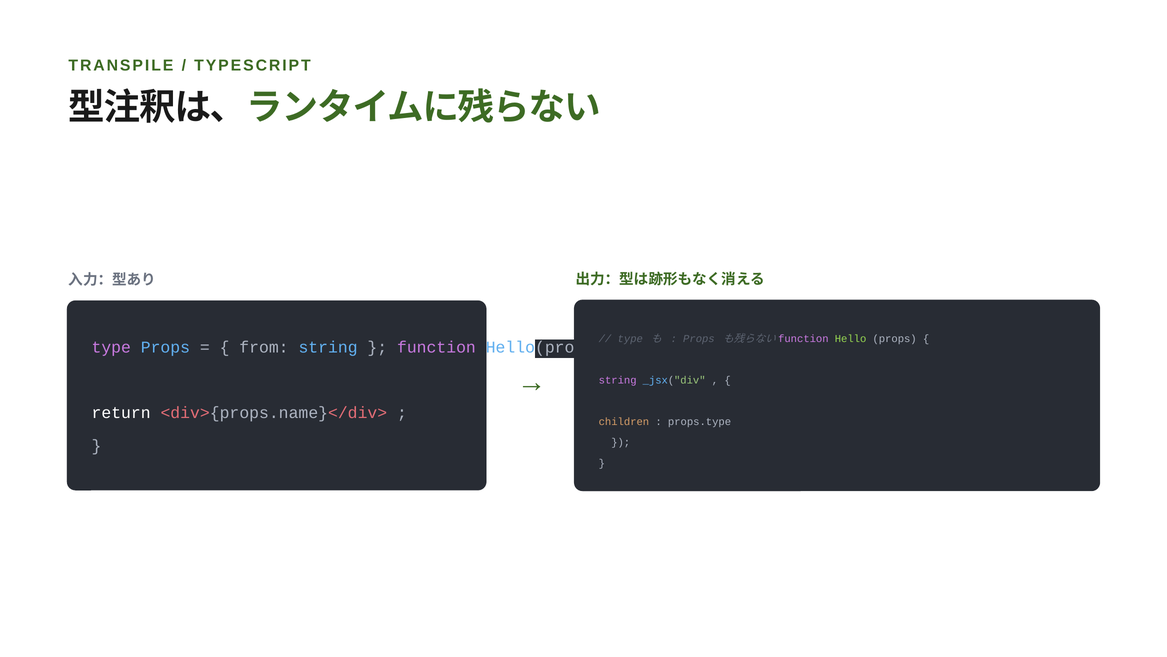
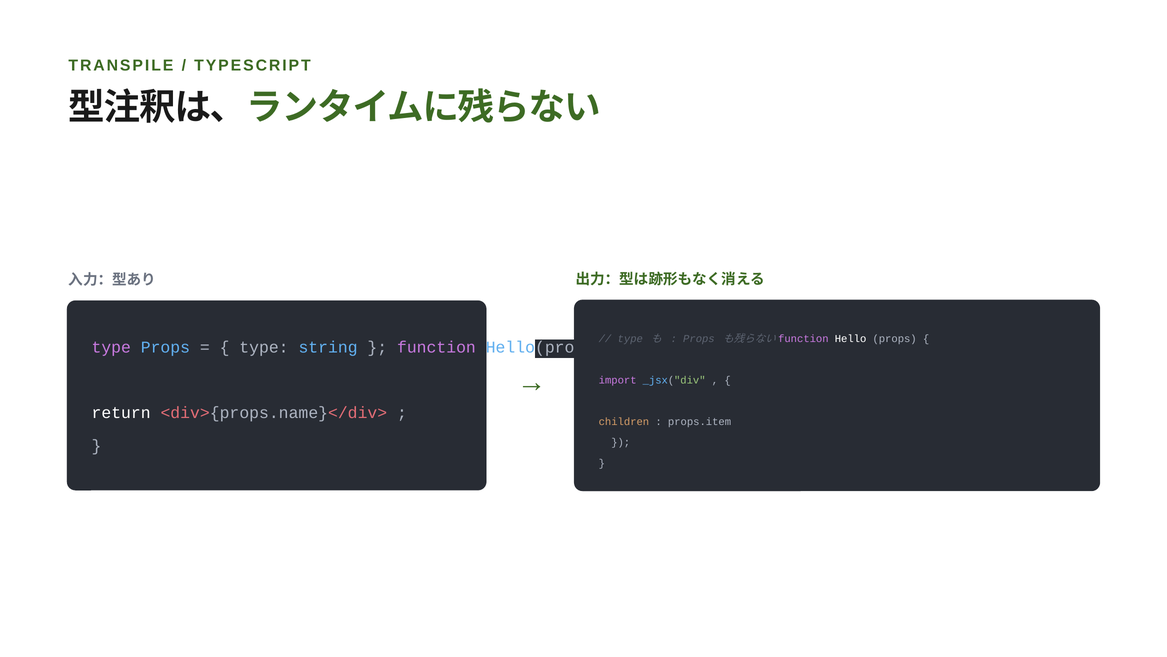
Hello colour: light green -> white (851, 338)
from: from -> type (264, 347)
string: string -> import (618, 380)
props.type: props.type -> props.item (700, 421)
